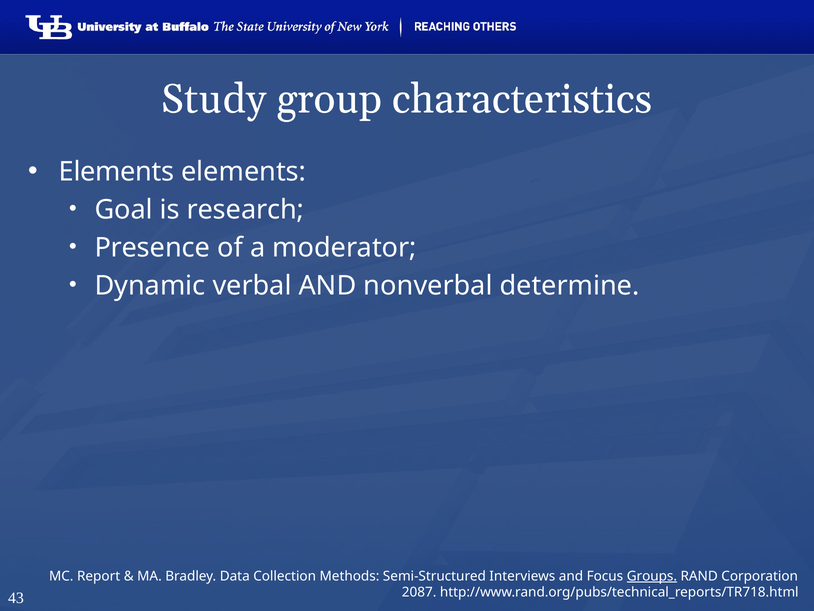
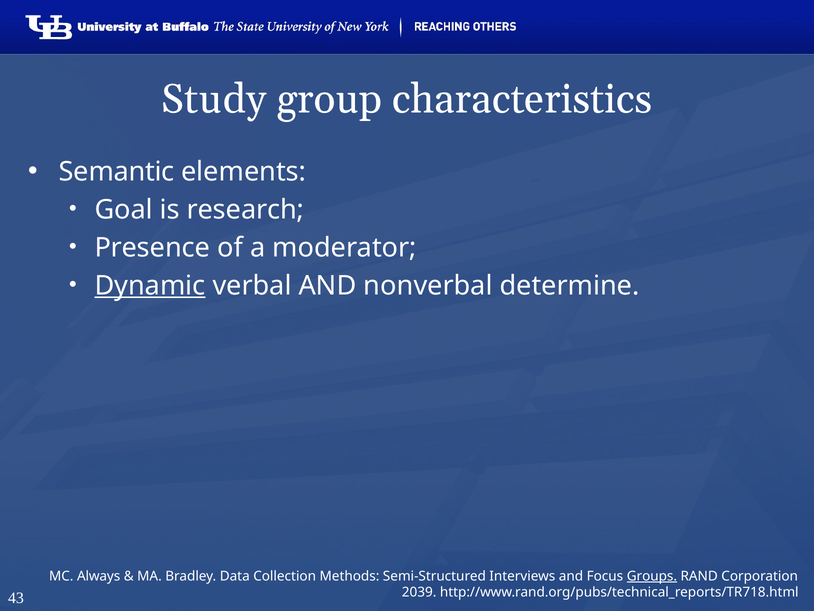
Elements: Elements -> Semantic (117, 171)
Dynamic underline: none -> present (150, 285)
Report: Report -> Always (99, 576)
2087: 2087 -> 2039 (419, 592)
